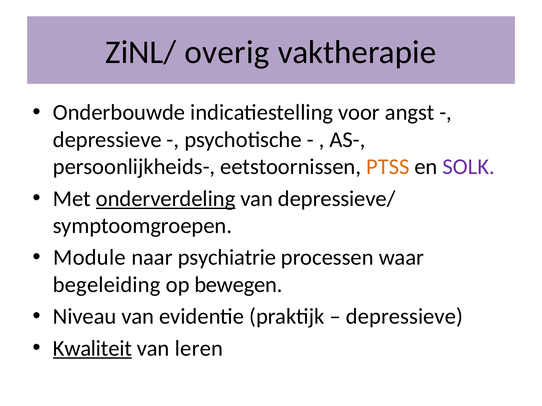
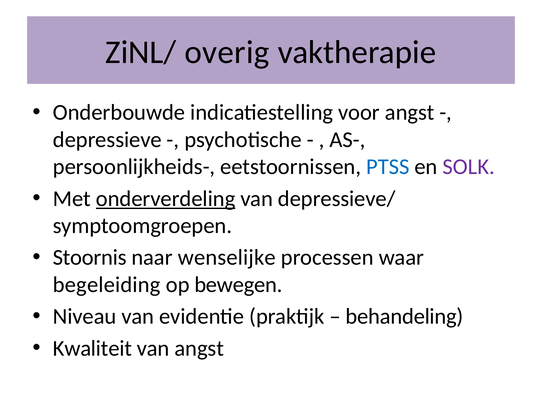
PTSS colour: orange -> blue (388, 167)
Module: Module -> Stoornis (90, 258)
psychiatrie: psychiatrie -> wenselijke (227, 258)
depressieve: depressieve -> behandeling (405, 317)
Kwaliteit underline: present -> none (92, 349)
van leren: leren -> angst (199, 349)
